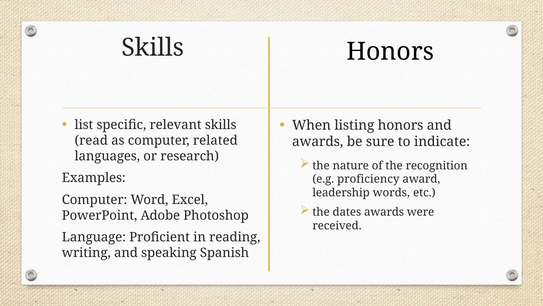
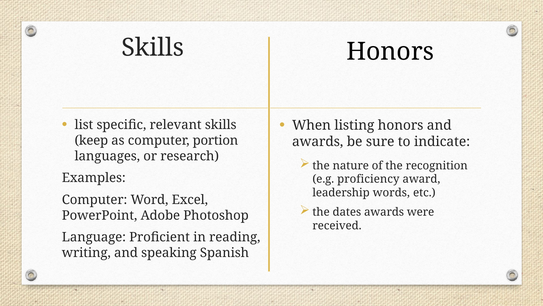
read: read -> keep (91, 140)
related: related -> portion (215, 140)
